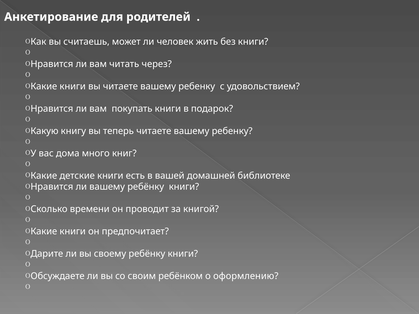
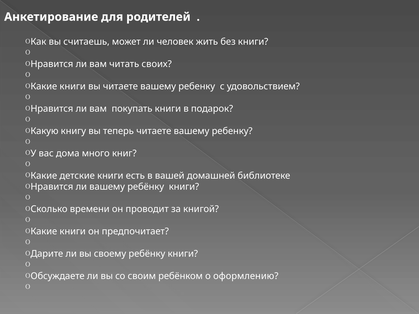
через: через -> своих (157, 64)
